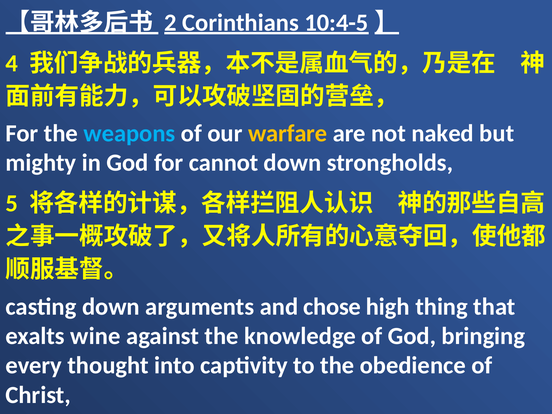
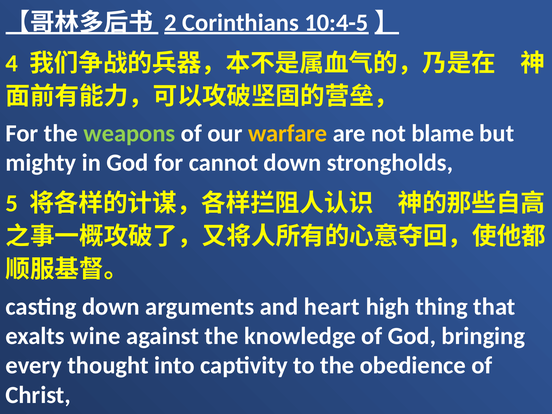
weapons colour: light blue -> light green (129, 133)
naked: naked -> blame (443, 133)
chose: chose -> heart (332, 307)
